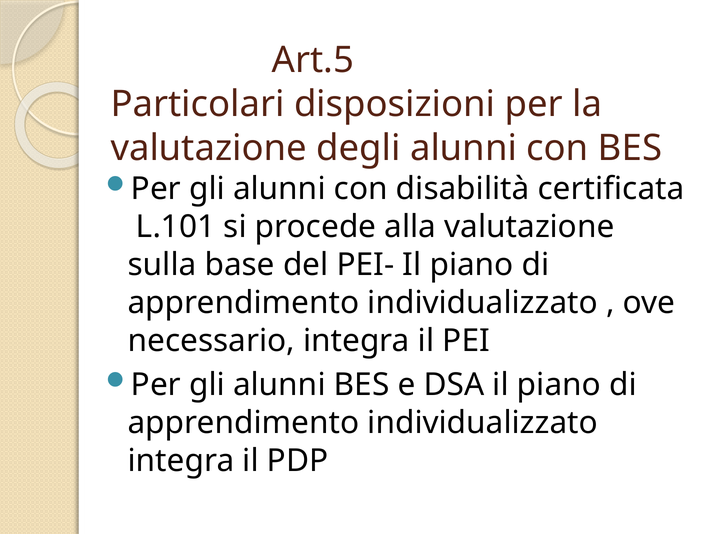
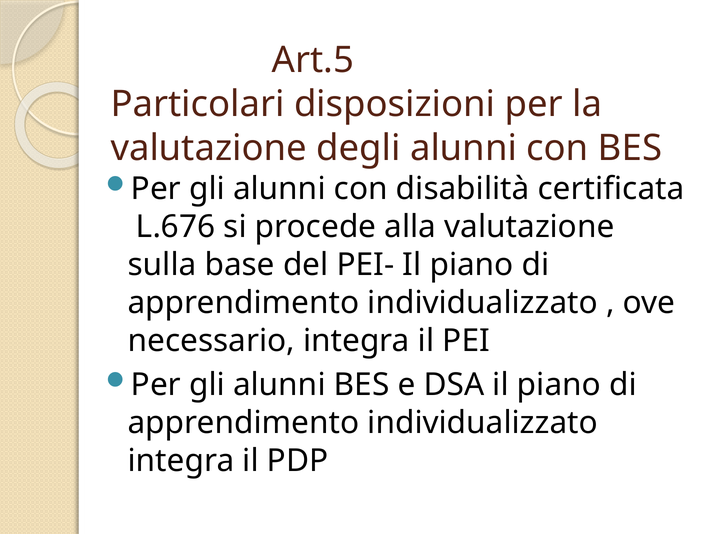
L.101: L.101 -> L.676 (176, 227)
